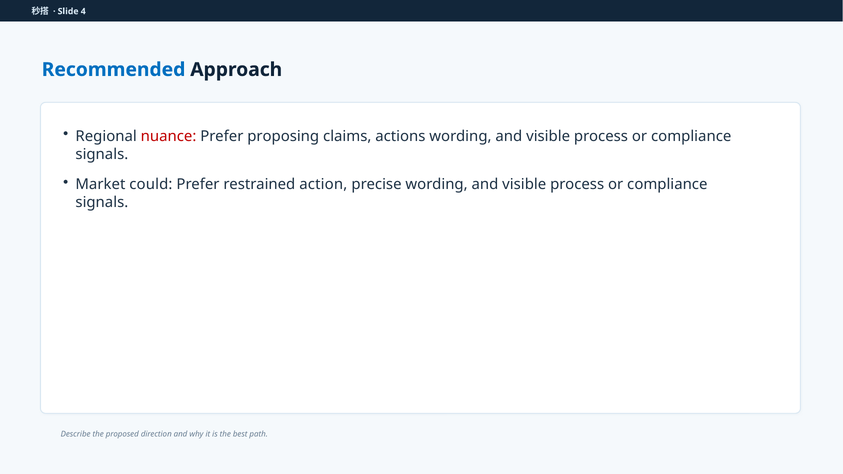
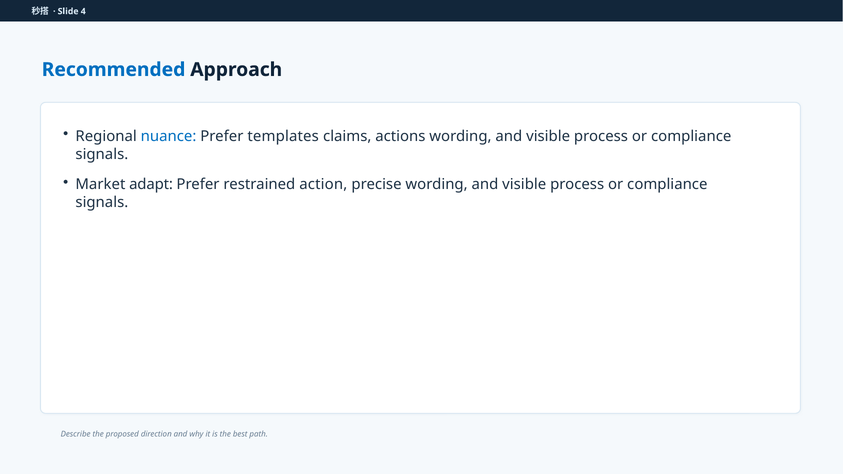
nuance colour: red -> blue (169, 136)
proposing: proposing -> templates (283, 136)
could: could -> adapt (151, 185)
